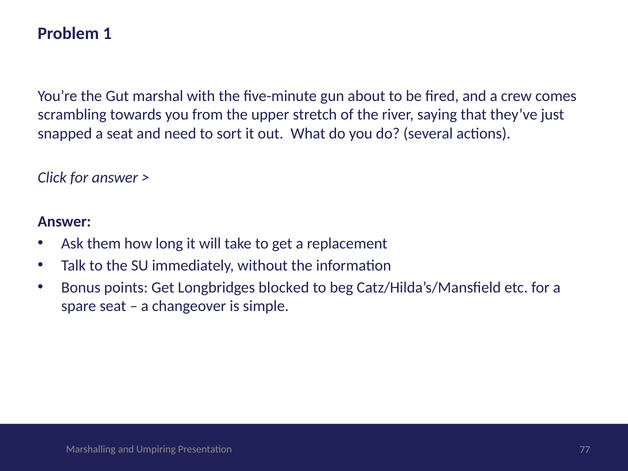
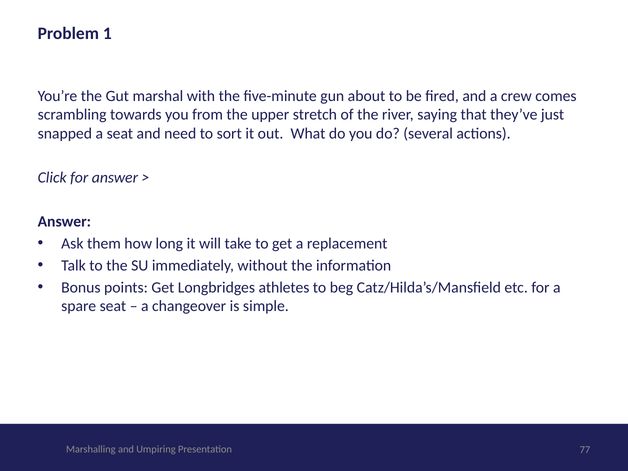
blocked: blocked -> athletes (284, 287)
